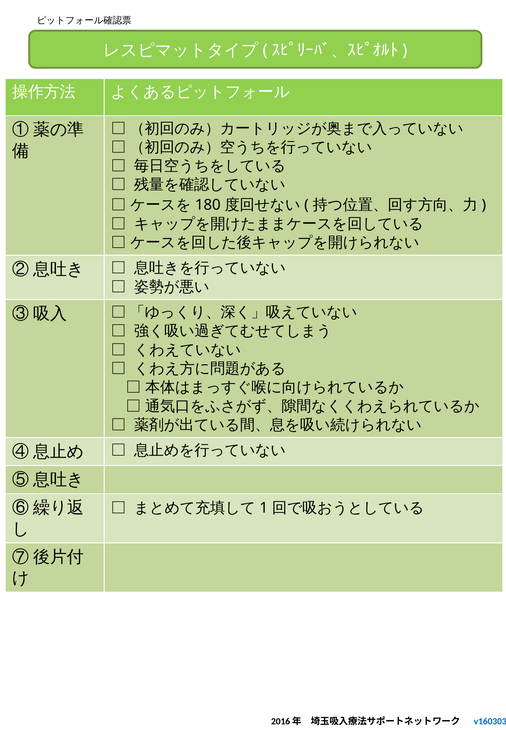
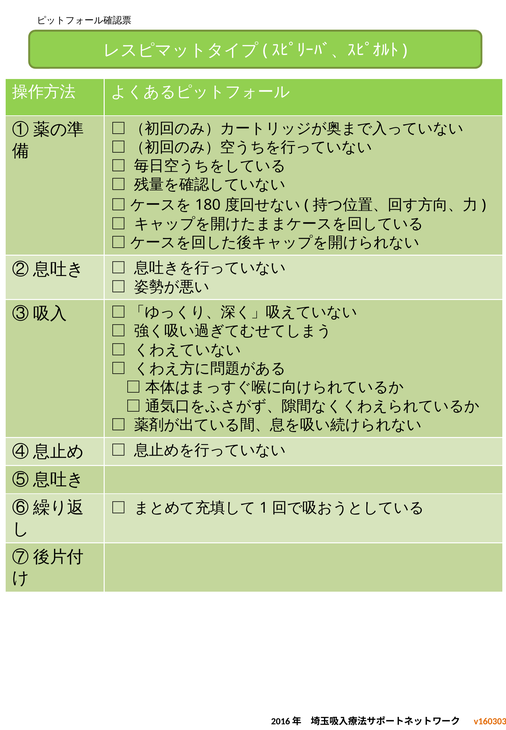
v160303 colour: blue -> orange (490, 722)
